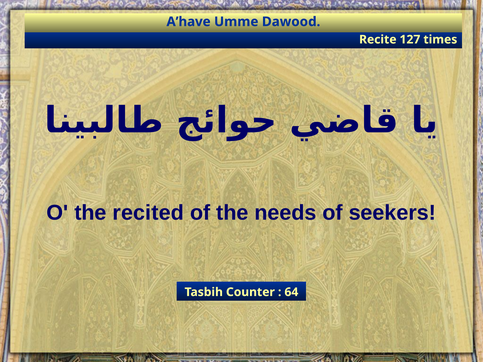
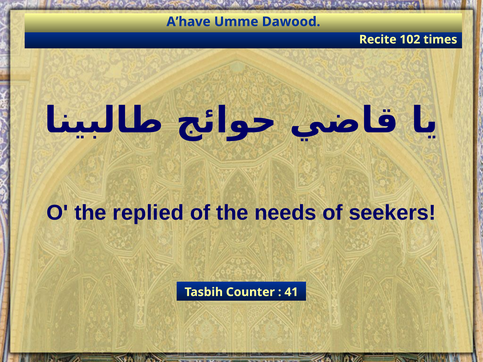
127: 127 -> 102 (410, 40)
recited: recited -> replied (148, 213)
64: 64 -> 41 (291, 292)
